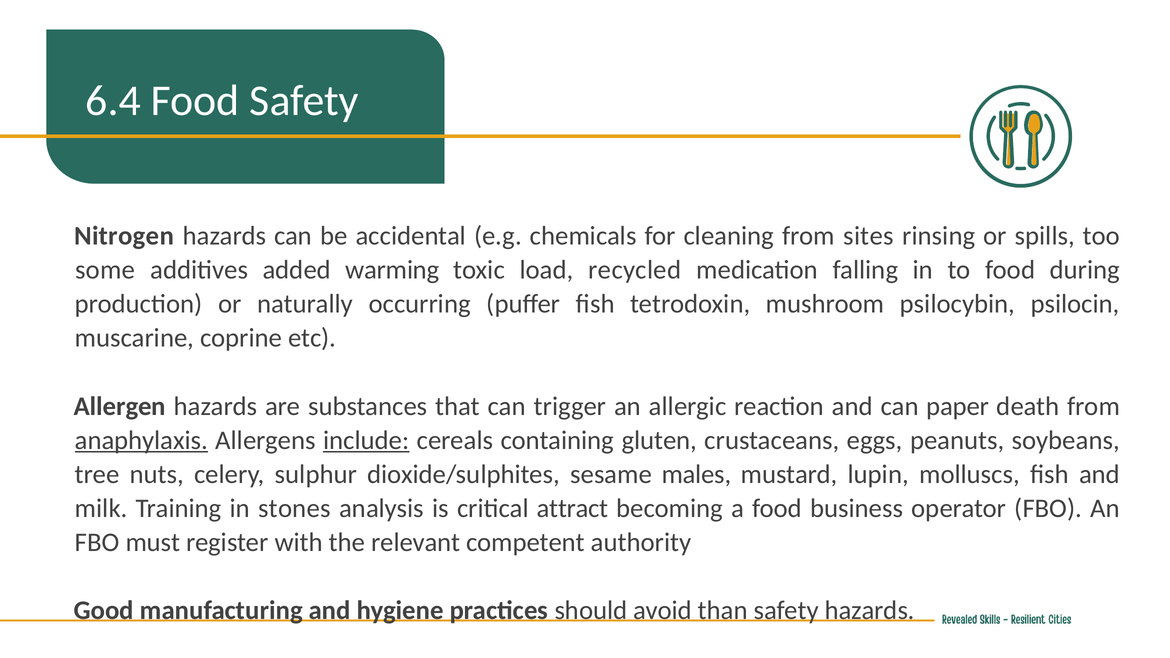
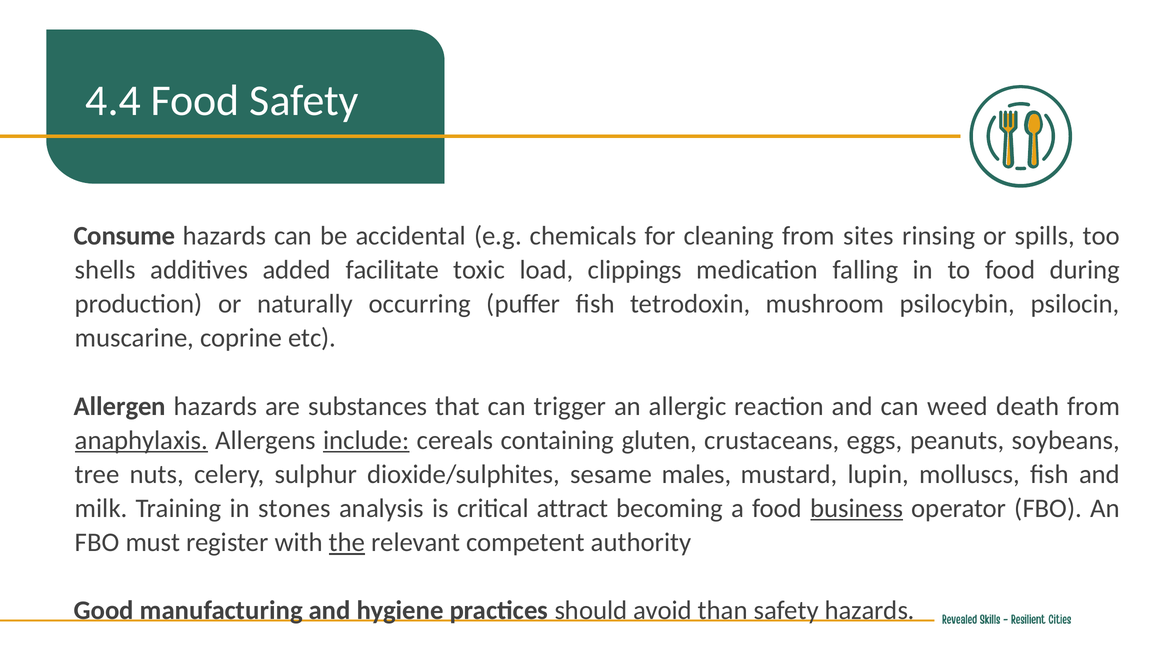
6.4: 6.4 -> 4.4 (113, 101)
Nitrogen: Nitrogen -> Consume (124, 236)
some: some -> shells (105, 270)
warming: warming -> facilitate (392, 270)
recycled: recycled -> clippings (635, 270)
paper: paper -> weed (957, 406)
business underline: none -> present (857, 508)
the underline: none -> present (347, 543)
